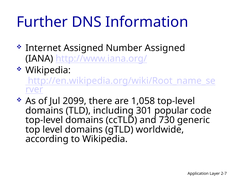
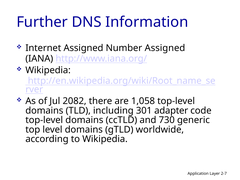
2099: 2099 -> 2082 (75, 101)
popular: popular -> adapter (171, 111)
